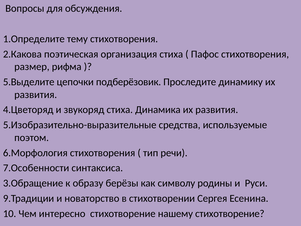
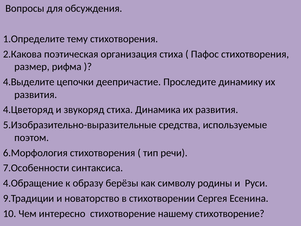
5.Выделите: 5.Выделите -> 4.Выделите (29, 82)
подберёзовик: подберёзовик -> деепричастие (129, 82)
3.Обращение: 3.Обращение -> 4.Обращение (33, 183)
